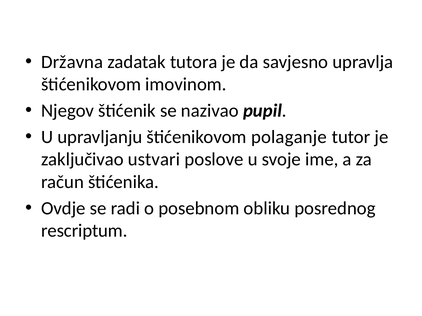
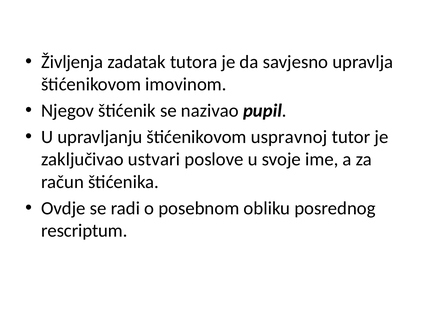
Državna: Državna -> Življenja (72, 62)
polaganje: polaganje -> uspravnoj (289, 137)
